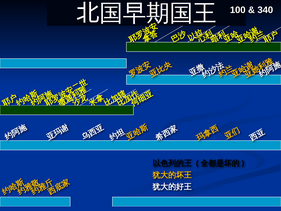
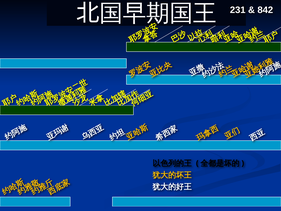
100: 100 -> 231 (238, 10)
340: 340 -> 842 (265, 10)
